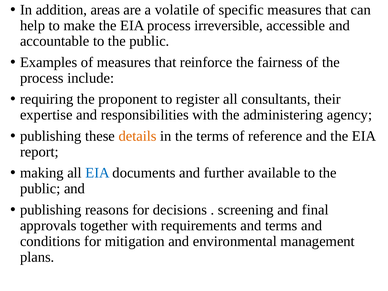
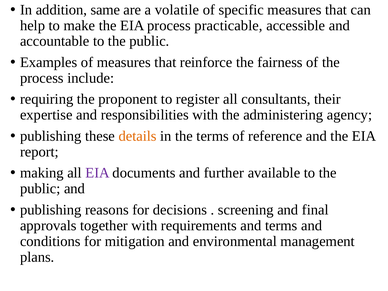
areas: areas -> same (105, 10)
irreversible: irreversible -> practicable (229, 25)
EIA colour: blue -> purple (98, 173)
